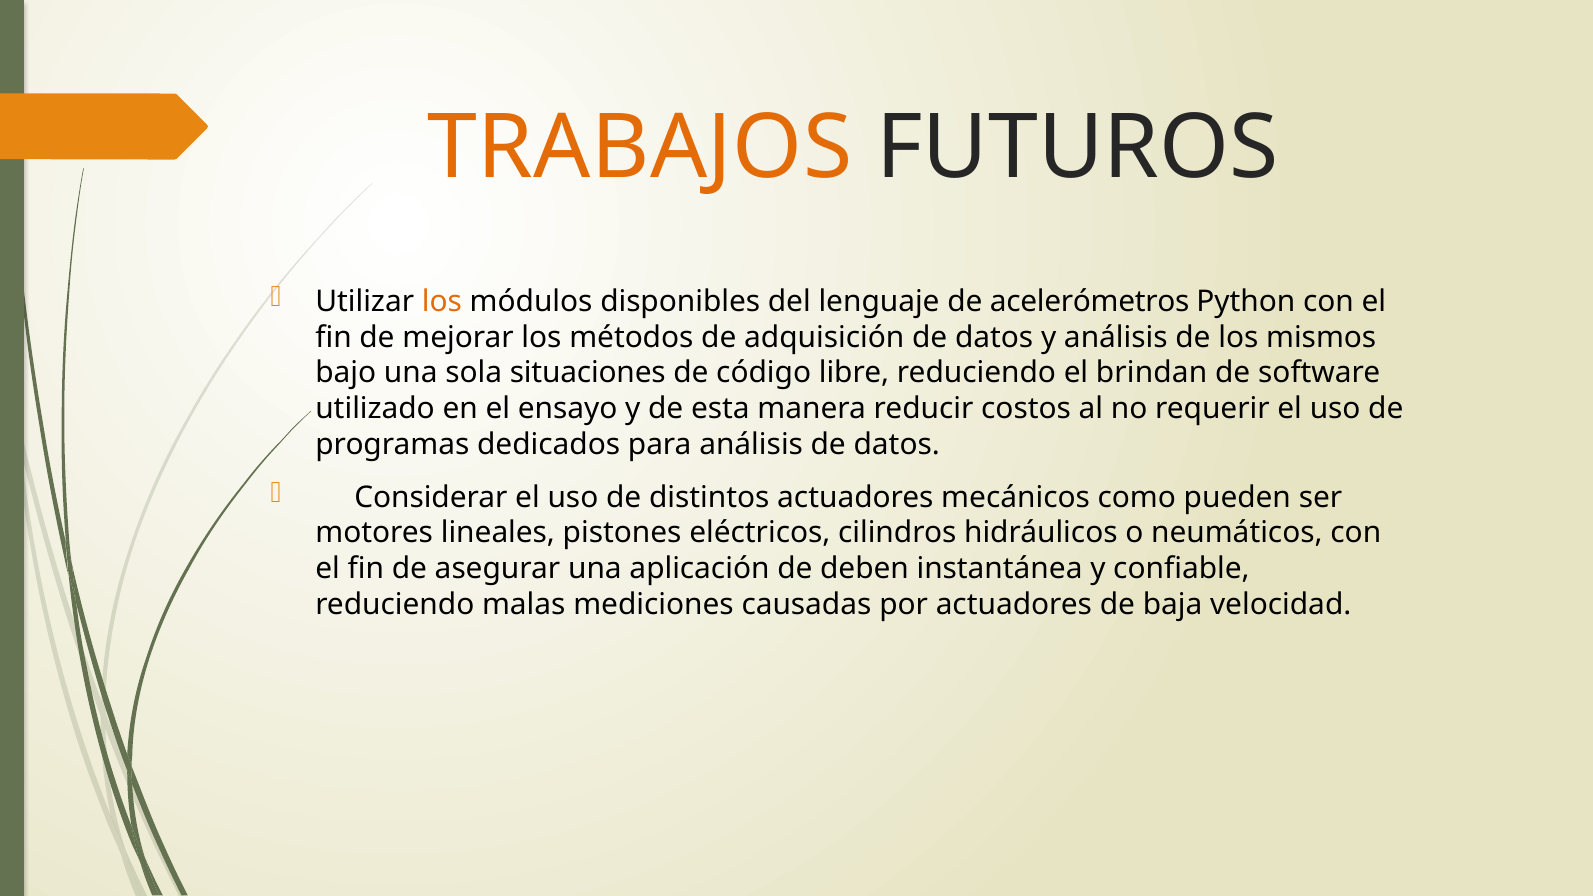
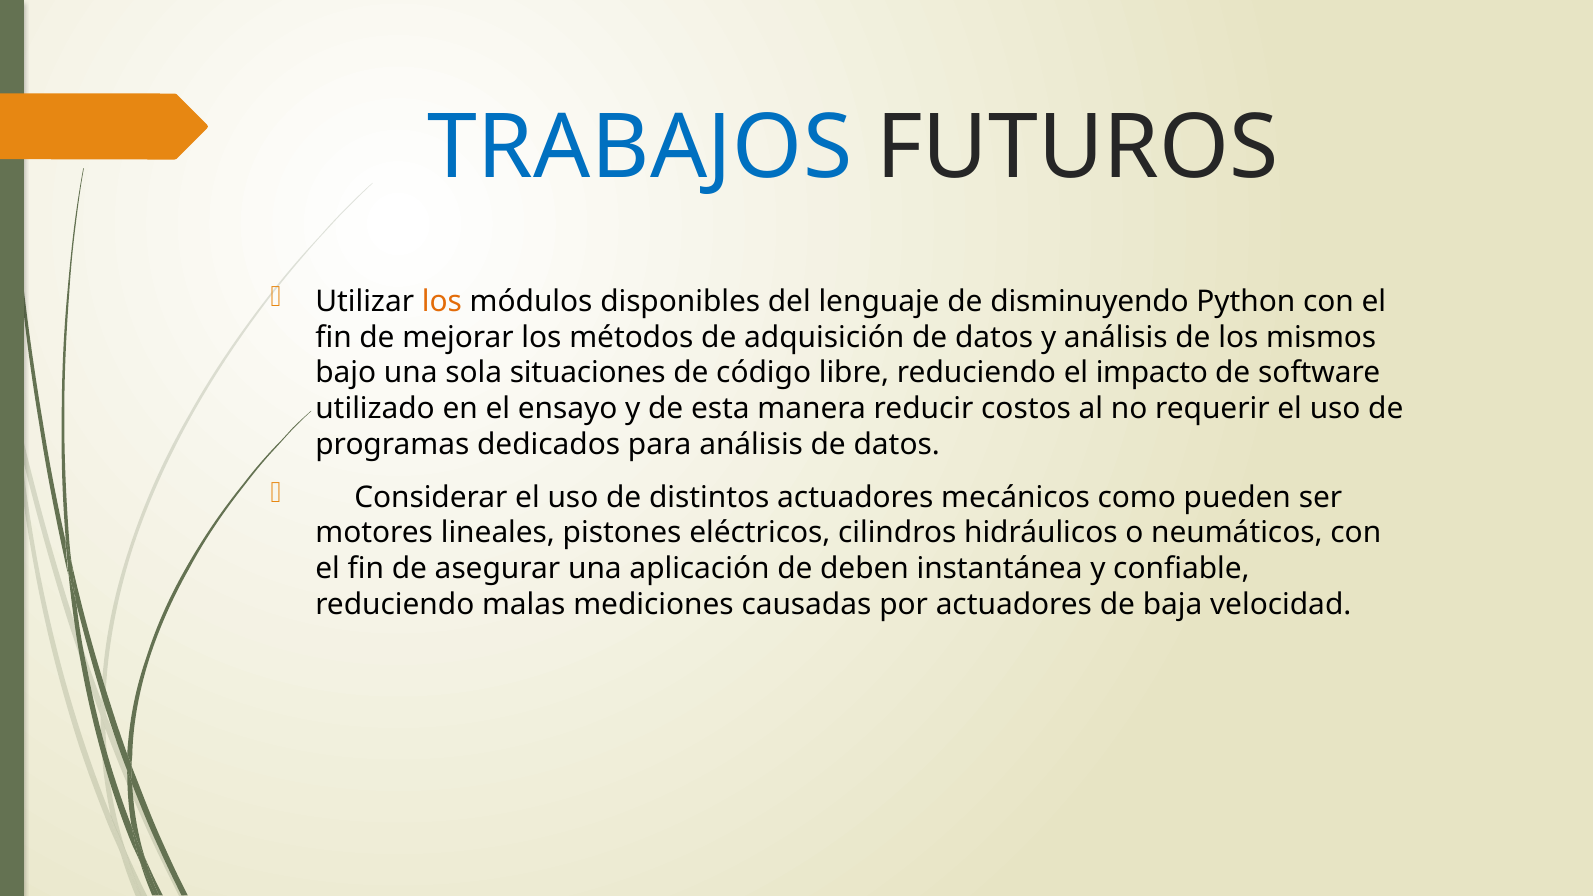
TRABAJOS colour: orange -> blue (640, 148)
acelerómetros: acelerómetros -> disminuyendo (1090, 301)
brindan: brindan -> impacto (1152, 373)
